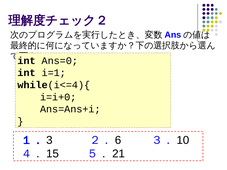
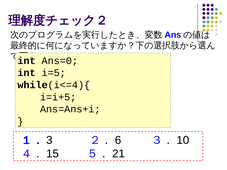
i=1: i=1 -> i=5 (54, 73)
i=i+0: i=i+0 -> i=i+5 (58, 97)
